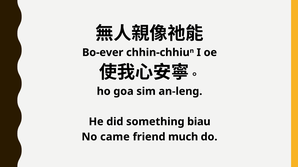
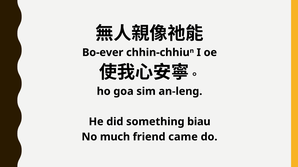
came: came -> much (115, 137)
much: much -> came (183, 137)
